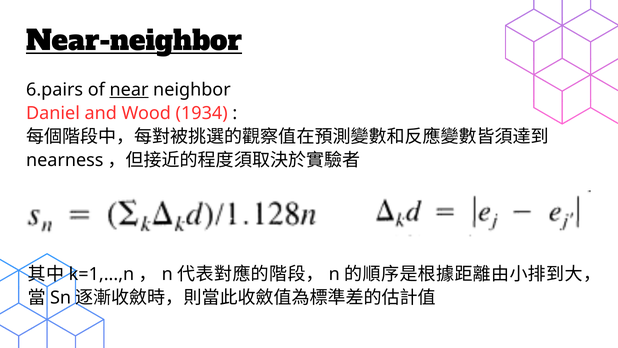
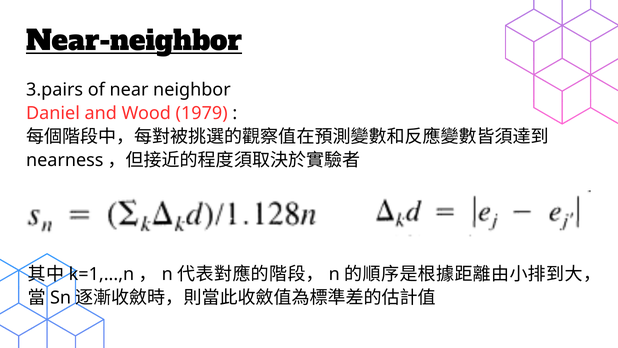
6.pairs: 6.pairs -> 3.pairs (55, 90)
near underline: present -> none (129, 90)
1934: 1934 -> 1979 (202, 113)
